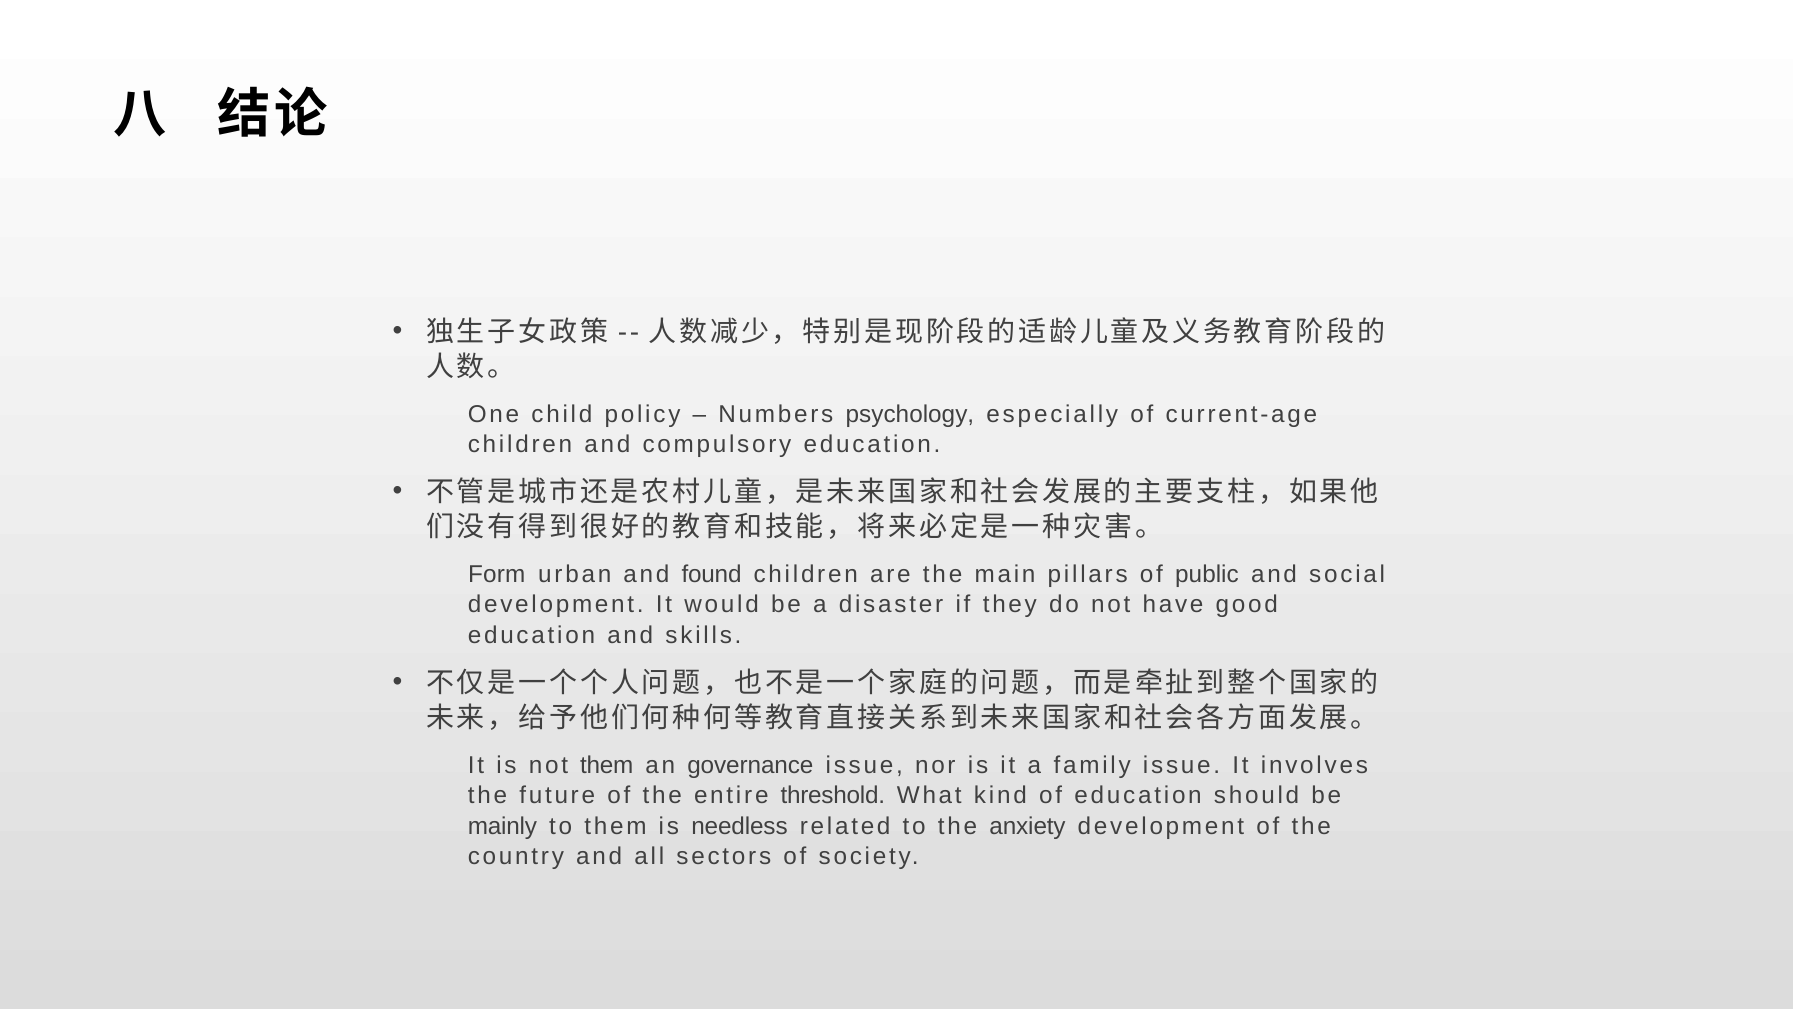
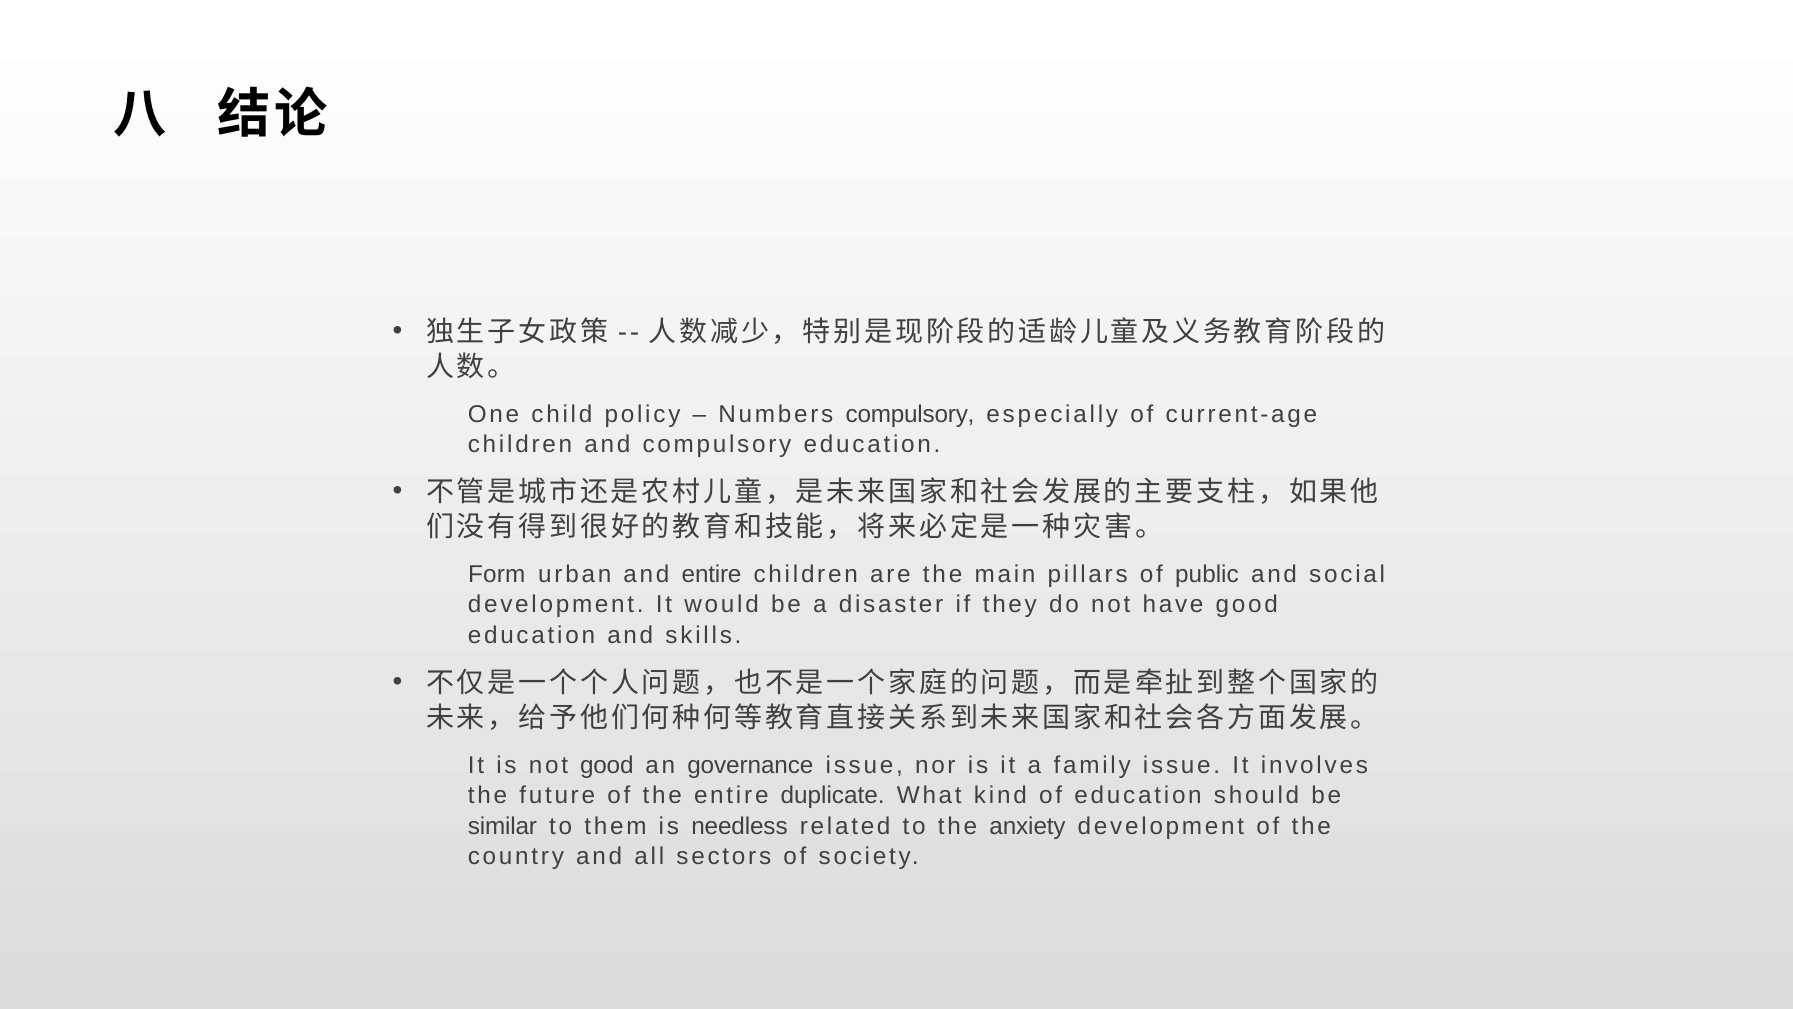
Numbers psychology: psychology -> compulsory (910, 414)
and found: found -> entire (712, 574)
not them: them -> good (607, 765)
threshold: threshold -> duplicate (833, 795)
mainly: mainly -> similar (502, 826)
